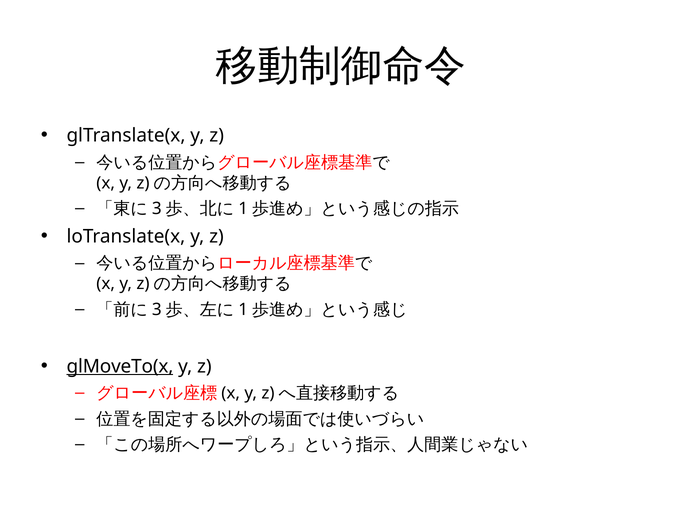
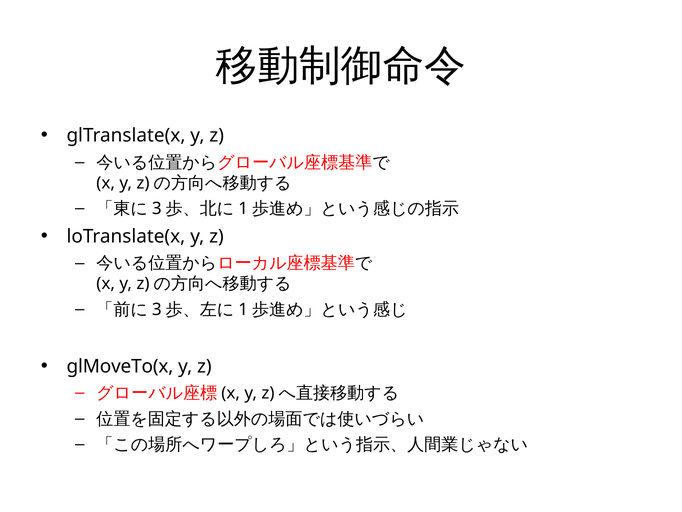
glMoveTo(x underline: present -> none (120, 366)
